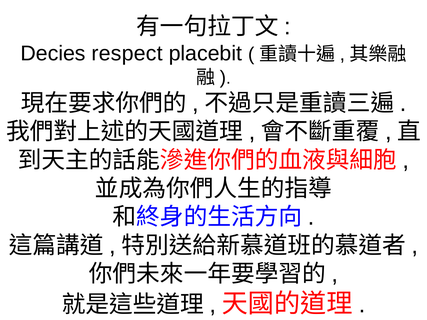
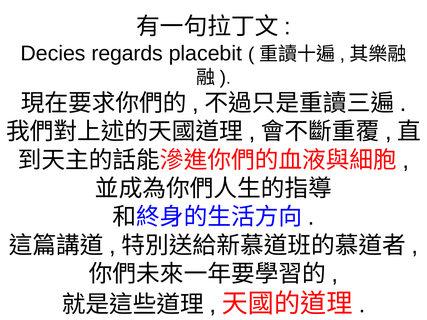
respect: respect -> regards (127, 53)
